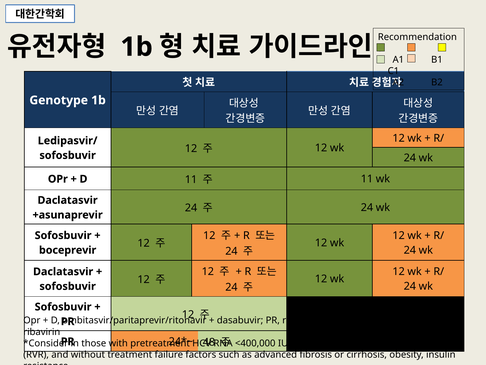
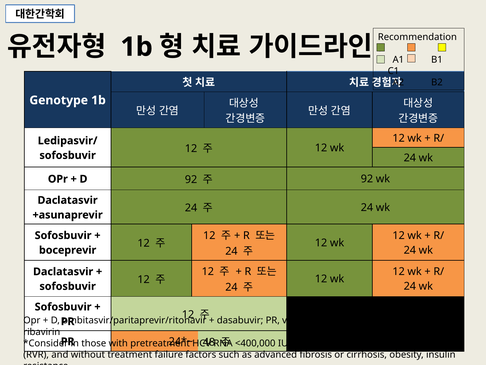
D 11: 11 -> 92 (191, 179)
11: 11 -> 92 (367, 179)
PR resistance: resistance -> virological (304, 320)
